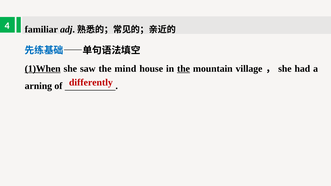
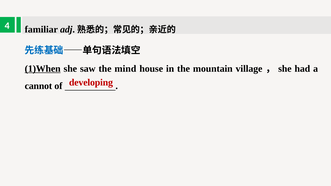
the underline: present -> none (184, 69)
differently: differently -> developing (91, 82)
arning: arning -> cannot (38, 86)
